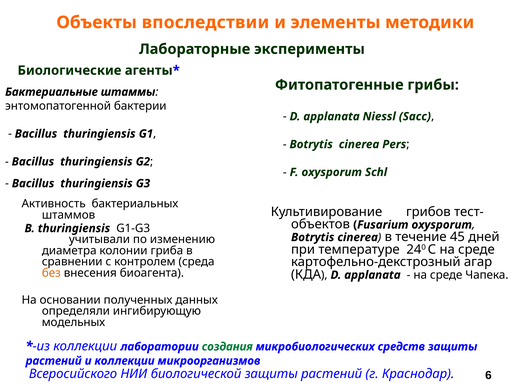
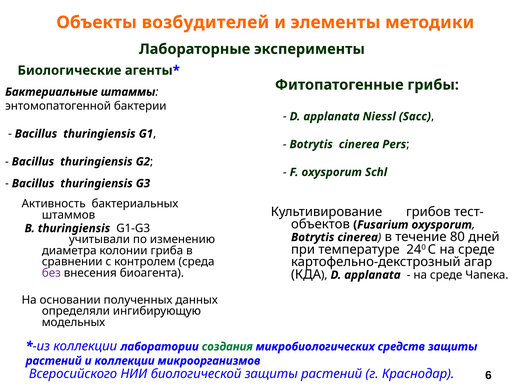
впоследствии: впоследствии -> возбудителей (205, 22)
45: 45 -> 80 (457, 237)
без colour: orange -> purple (51, 273)
